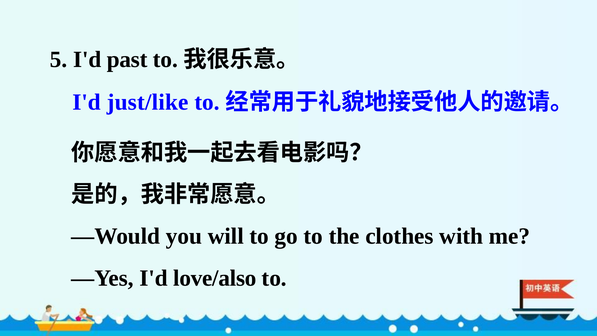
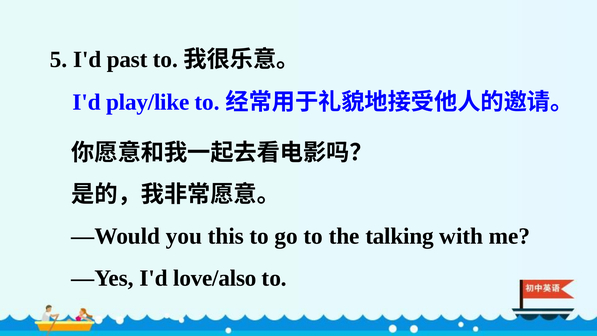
just/like: just/like -> play/like (148, 102)
will: will -> this (226, 236)
clothes: clothes -> talking (400, 236)
